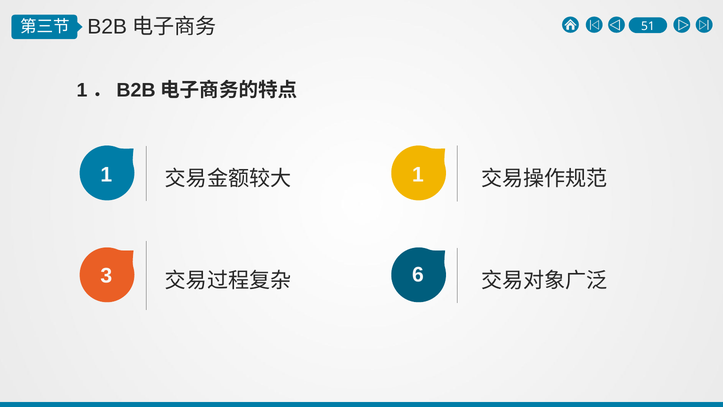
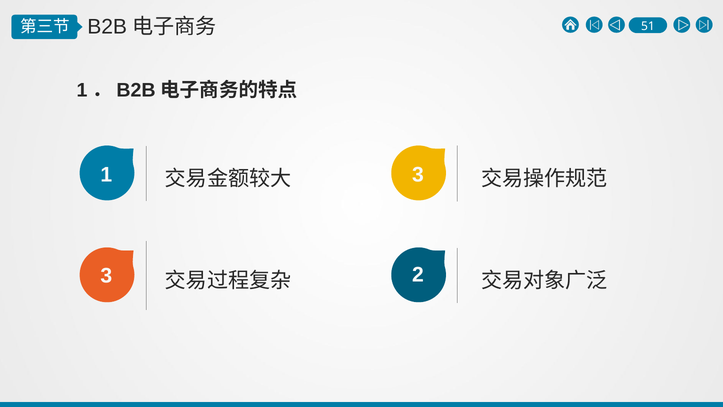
1 1: 1 -> 3 (418, 175)
6: 6 -> 2 (418, 274)
